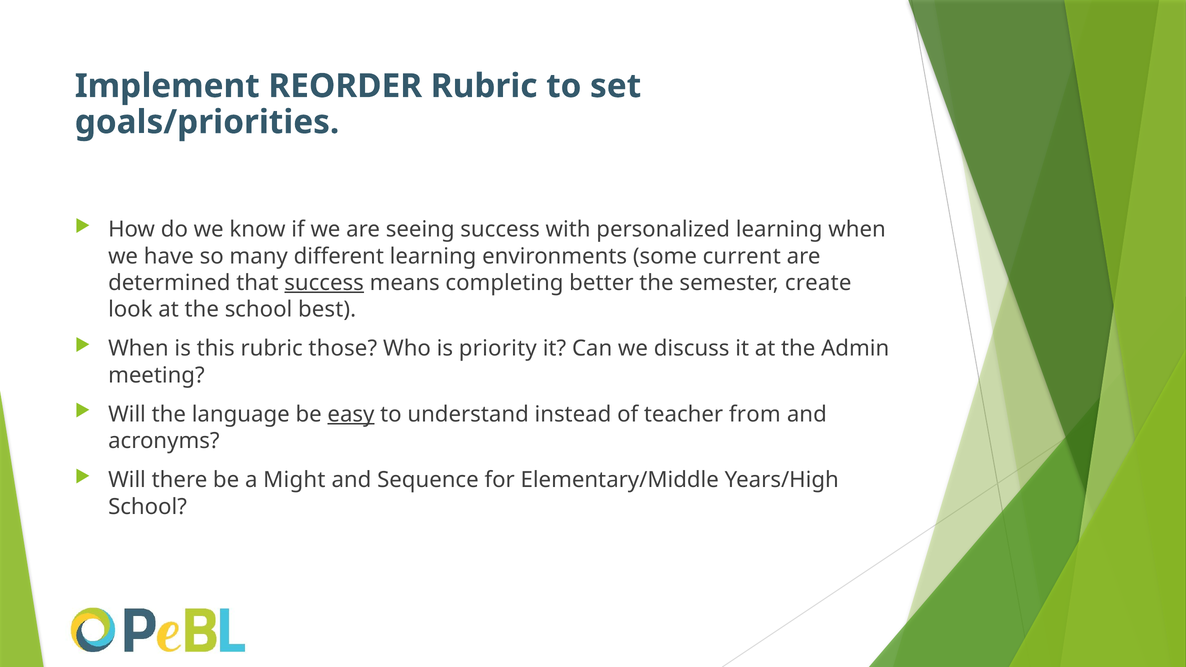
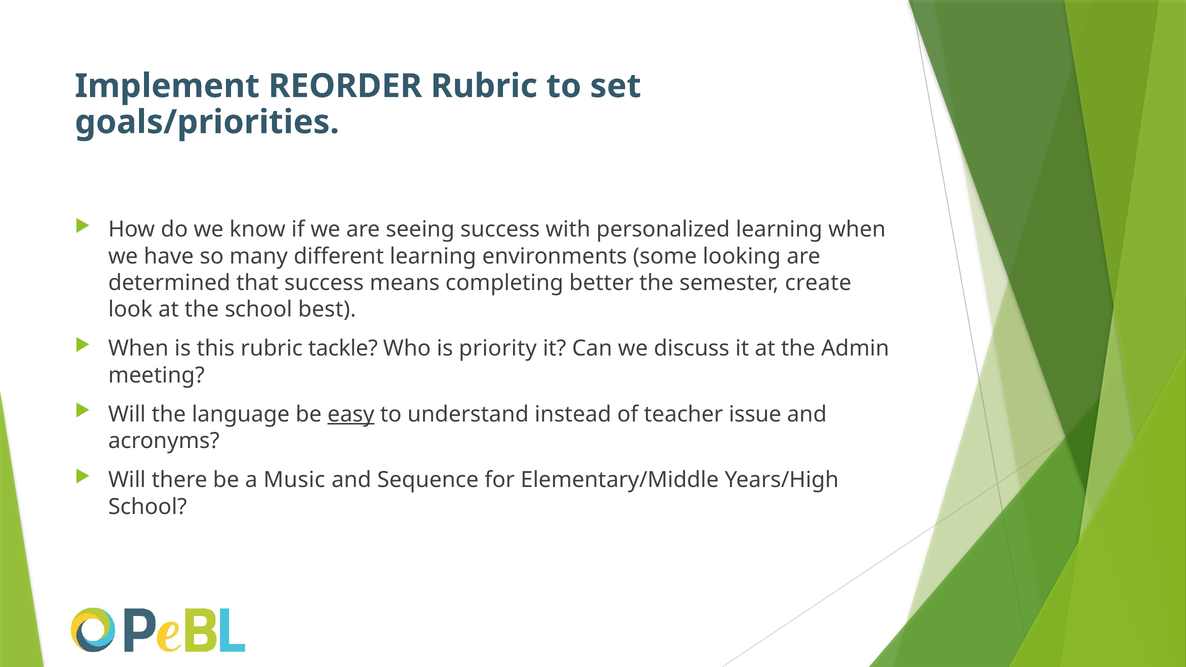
current: current -> looking (742, 256)
success underline: present -> none (324, 283)
those: those -> tackle (343, 349)
from: from -> issue (755, 414)
Might: Might -> Music (294, 480)
